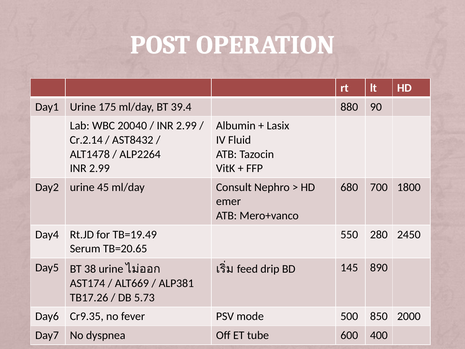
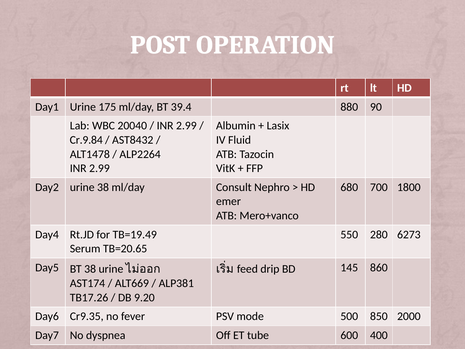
Cr.2.14: Cr.2.14 -> Cr.9.84 (86, 140)
urine 45: 45 -> 38 (103, 187)
2450: 2450 -> 6273 (409, 234)
890: 890 -> 860 (379, 267)
5.73: 5.73 -> 9.20 (144, 297)
